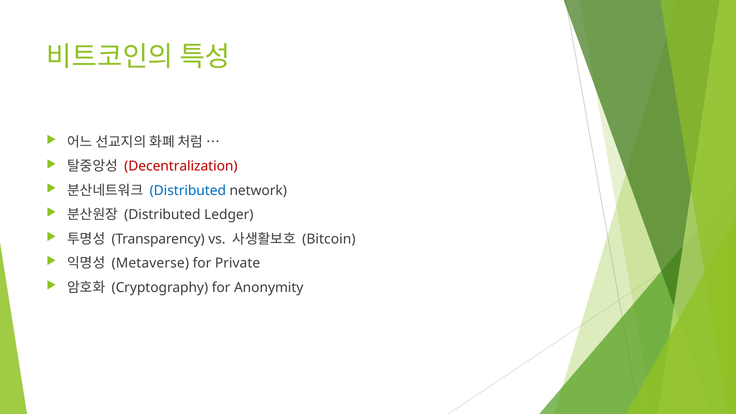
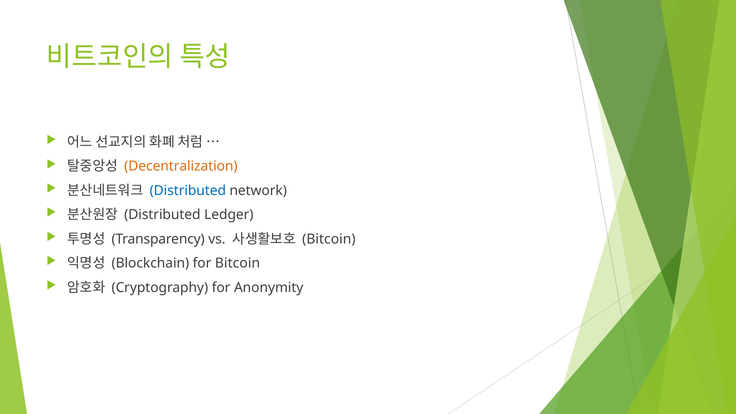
Decentralization colour: red -> orange (181, 166)
Metaverse: Metaverse -> Blockchain (150, 263)
for Private: Private -> Bitcoin (237, 263)
